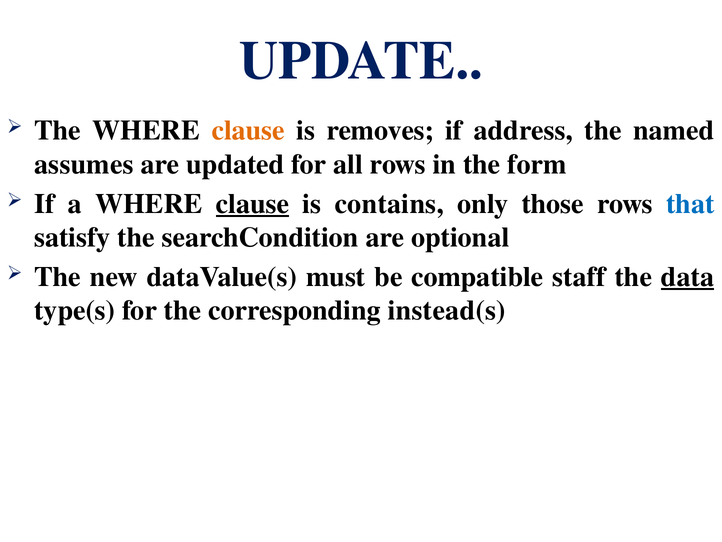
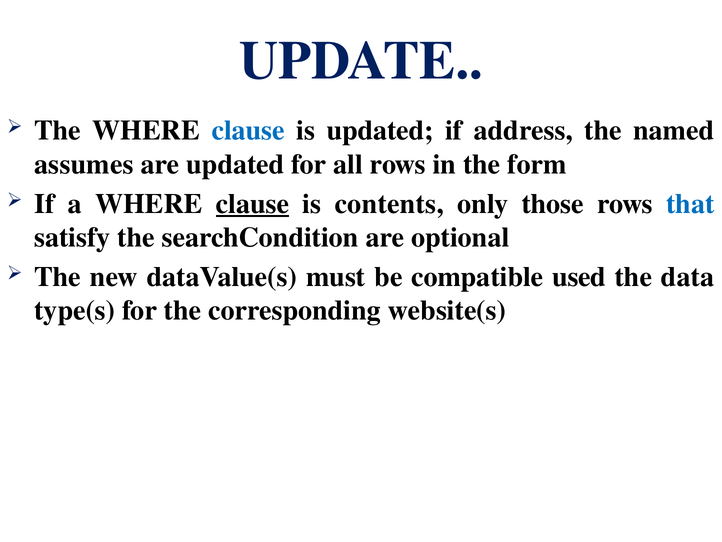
clause colour: orange -> blue (248, 131)
is removes: removes -> updated (380, 131)
contains: contains -> contents (389, 204)
staff: staff -> used (579, 277)
data underline: present -> none (688, 277)
instead(s: instead(s -> website(s (447, 310)
